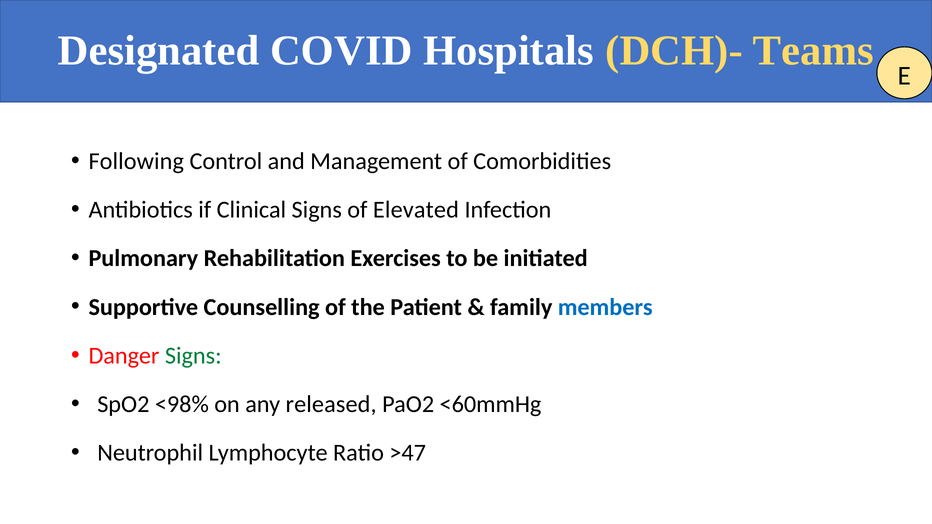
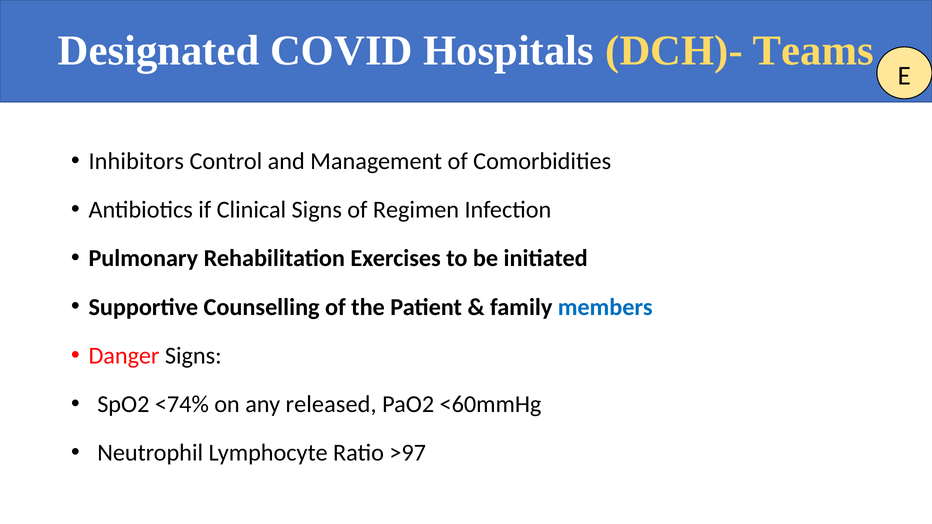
Following: Following -> Inhibitors (136, 161)
Elevated: Elevated -> Regimen (416, 210)
Signs colour: green -> black (193, 356)
<98%: <98% -> <74% (182, 404)
>47: >47 -> >97 (408, 453)
